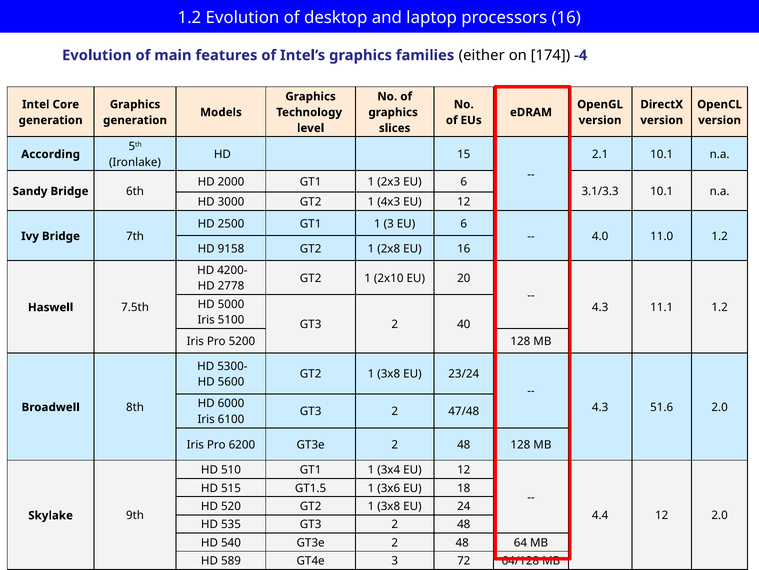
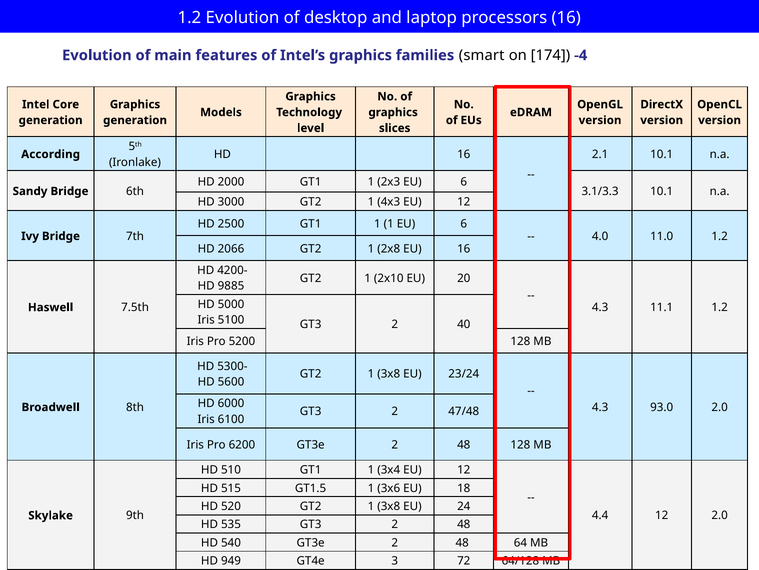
either: either -> smart (482, 55)
HD 15: 15 -> 16 (464, 154)
1 3: 3 -> 1 (389, 223)
9158: 9158 -> 2066 (231, 248)
2778: 2778 -> 9885 (231, 286)
51.6: 51.6 -> 93.0 (662, 407)
589: 589 -> 949 (231, 560)
